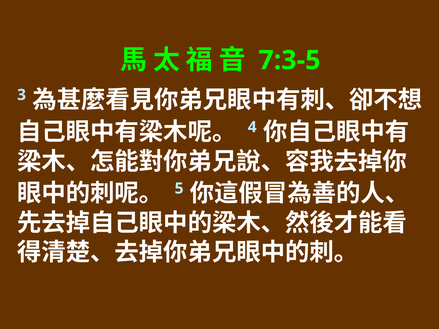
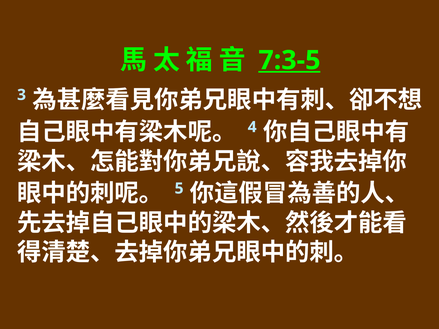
7:3-5 underline: none -> present (289, 60)
